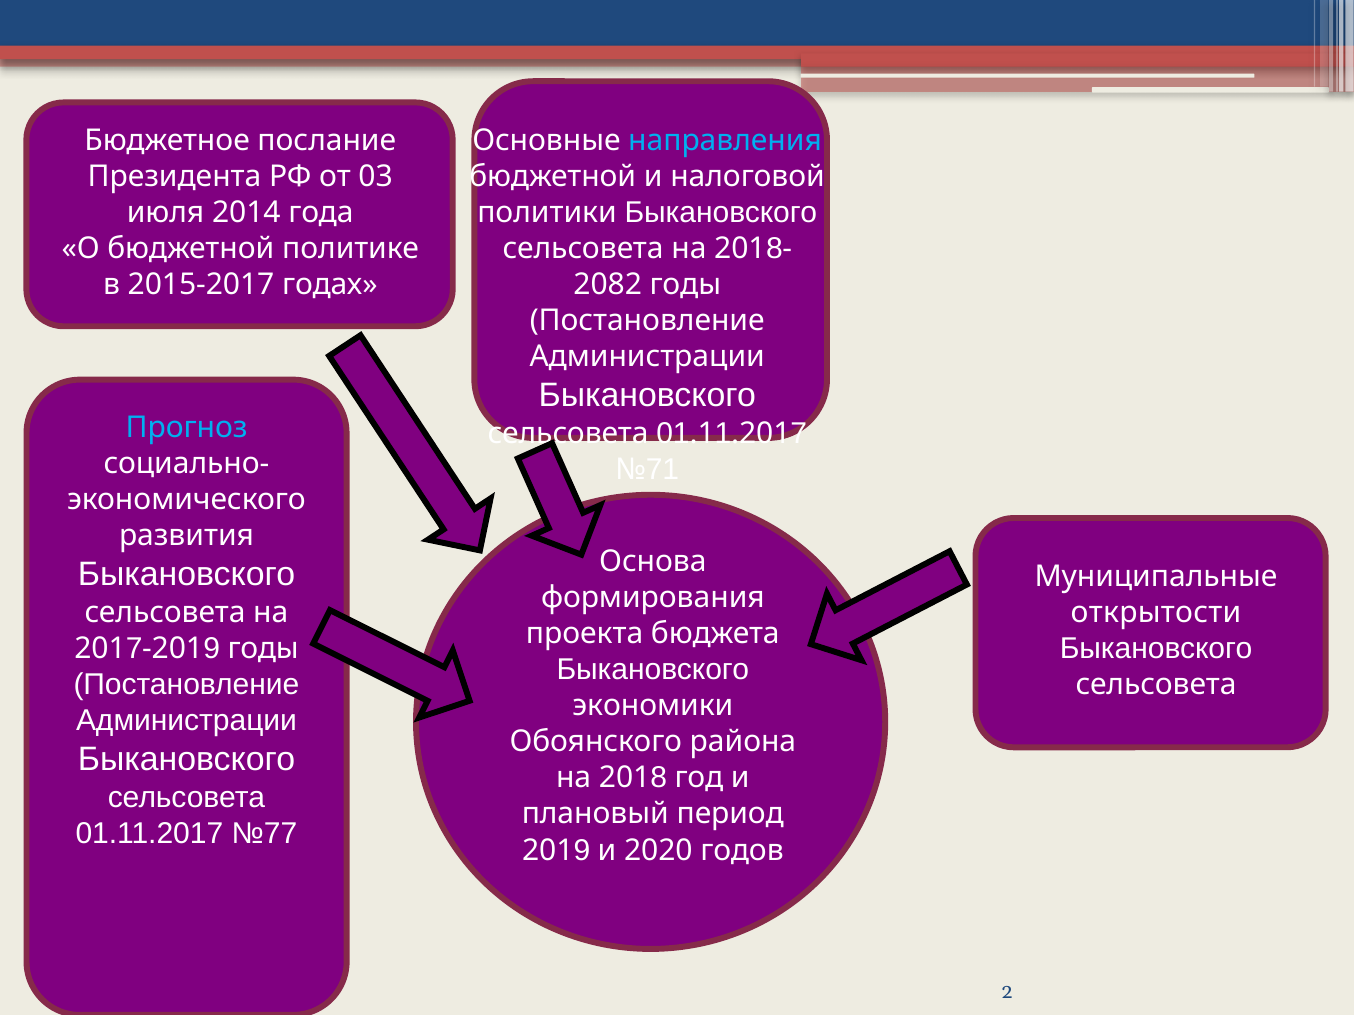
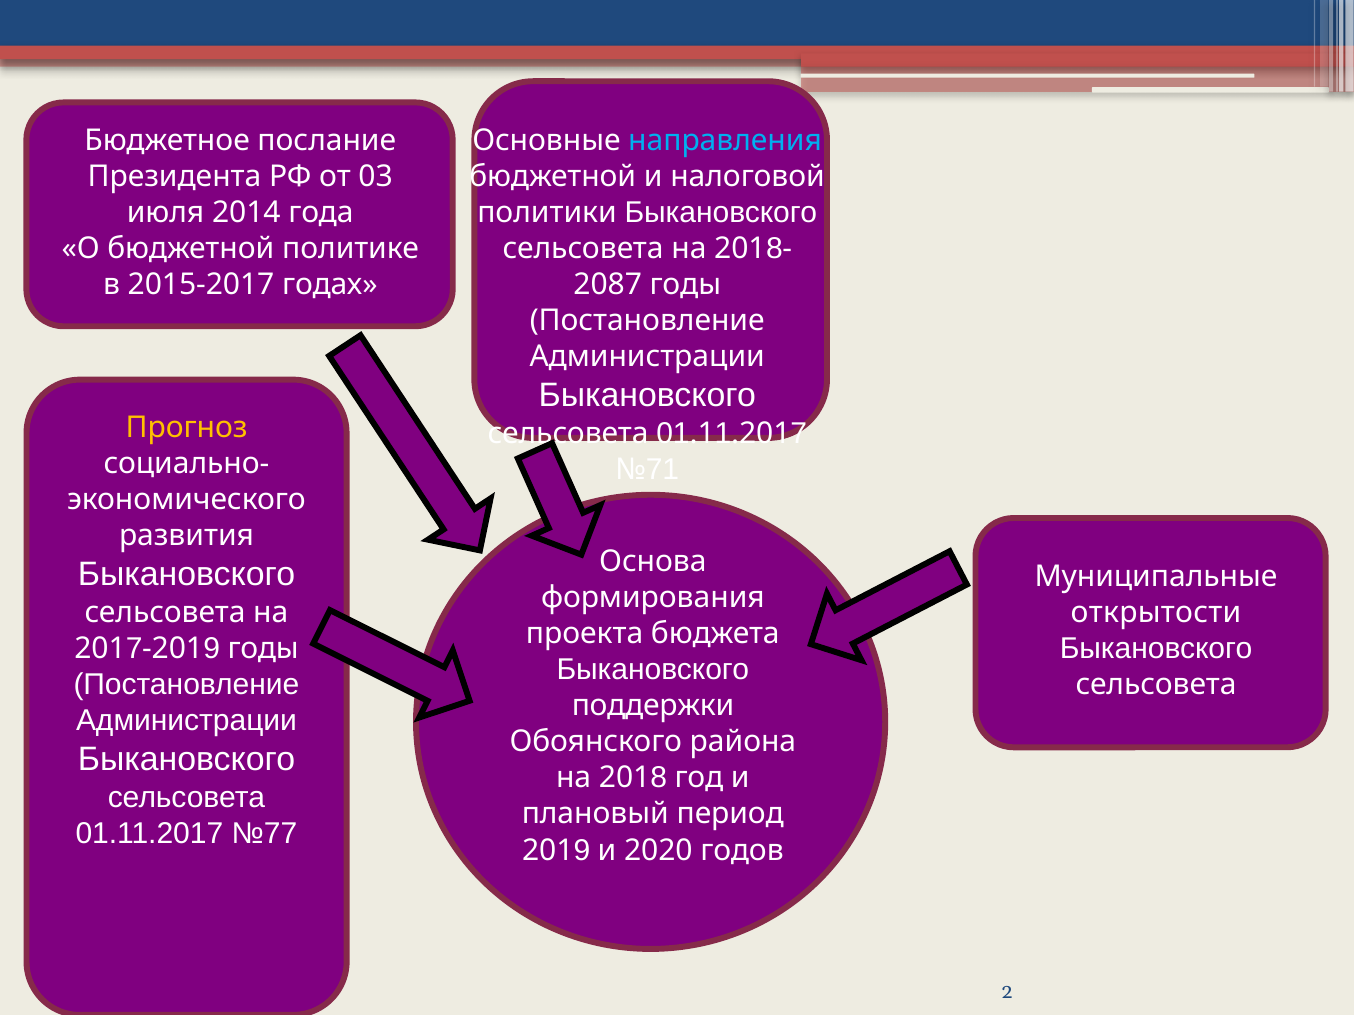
2082: 2082 -> 2087 (608, 285)
Прогноз colour: light blue -> yellow (187, 428)
экономики: экономики -> поддержки (653, 706)
